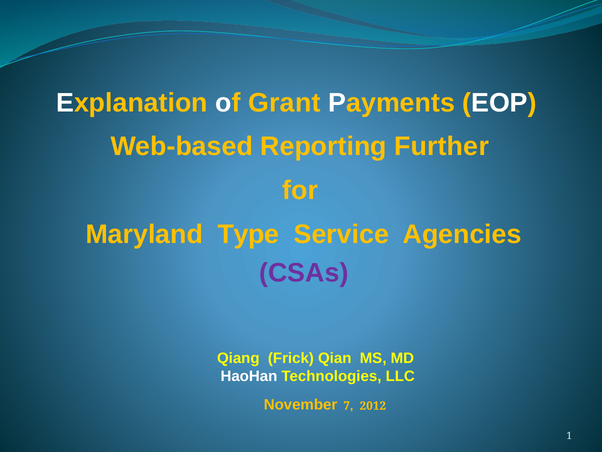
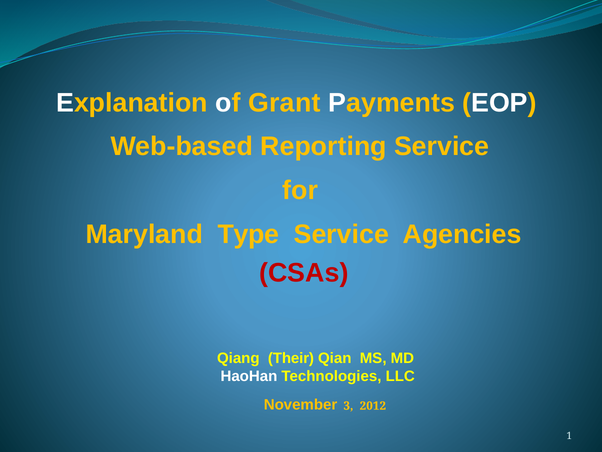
Reporting Further: Further -> Service (442, 146)
CSAs colour: purple -> red (304, 273)
Frick: Frick -> Their (291, 358)
7: 7 -> 3 (348, 405)
